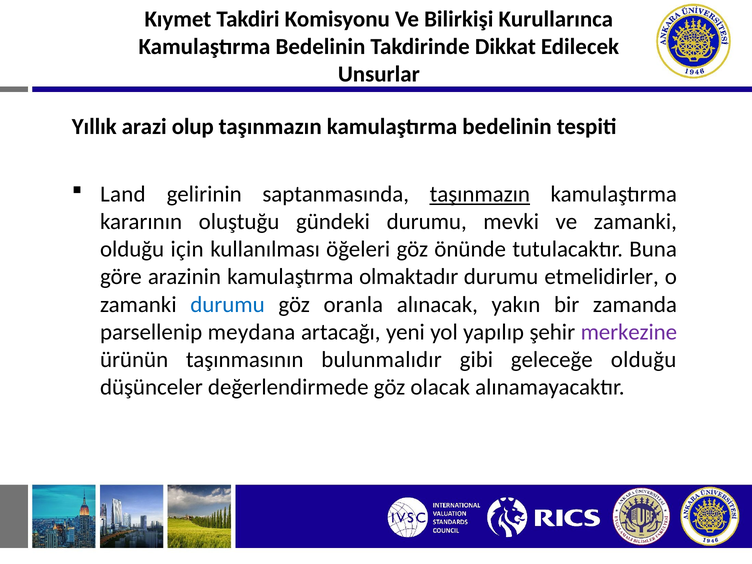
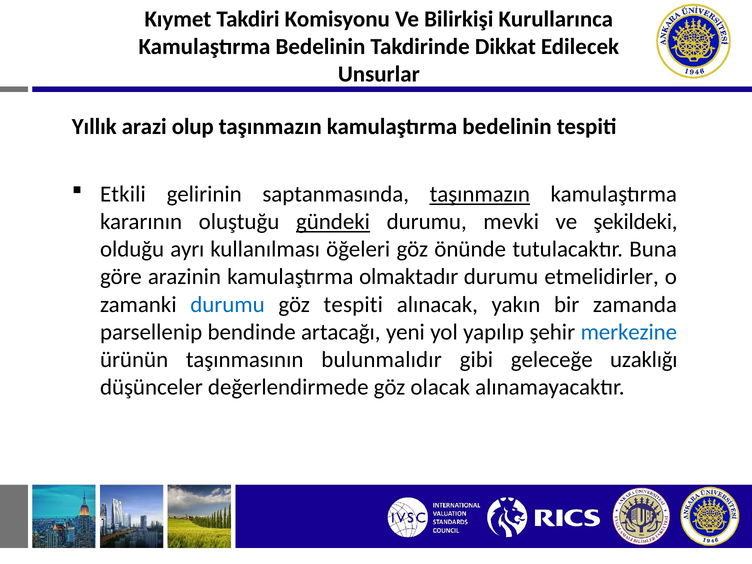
Land: Land -> Etkili (123, 194)
gündeki underline: none -> present (333, 222)
ve zamanki: zamanki -> şekildeki (635, 222)
için: için -> ayrı (187, 249)
göz oranla: oranla -> tespiti (353, 304)
meydana: meydana -> bendinde (252, 332)
merkezine colour: purple -> blue (629, 332)
geleceğe olduğu: olduğu -> uzaklığı (644, 360)
